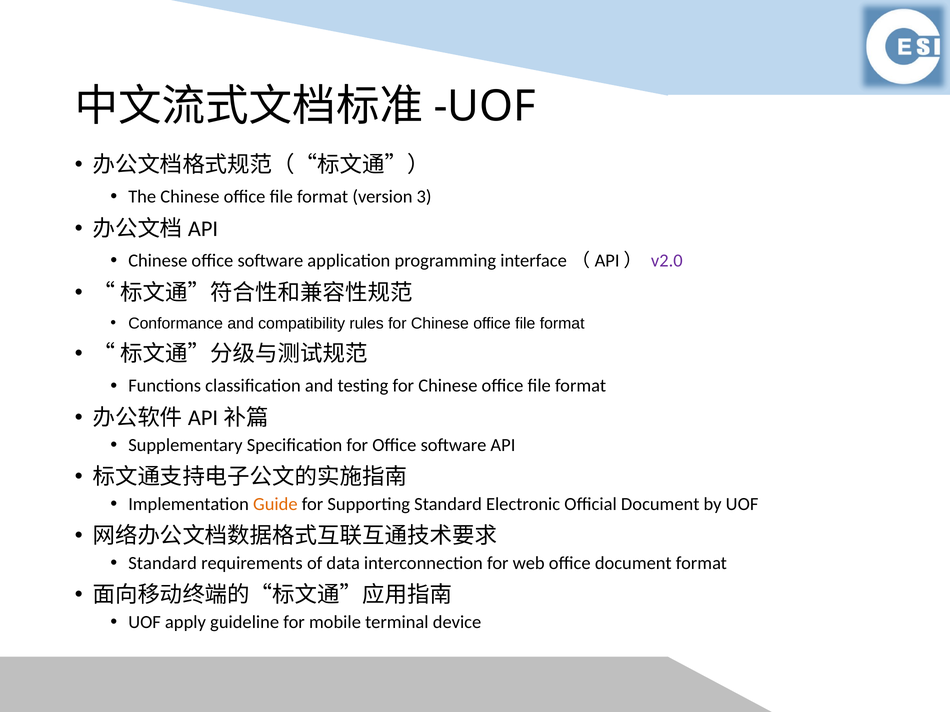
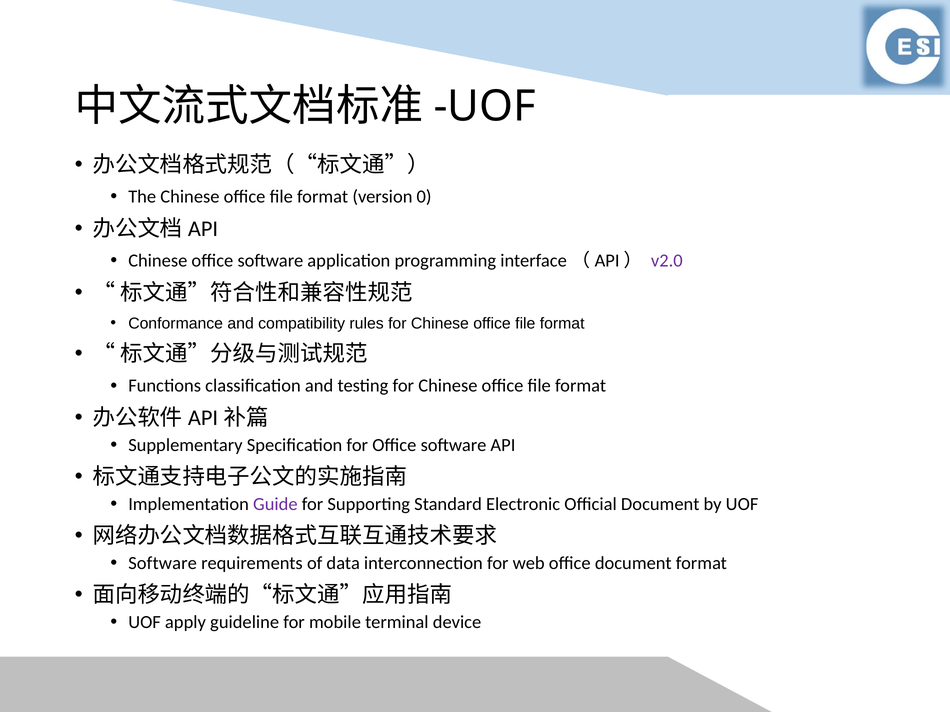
3: 3 -> 0 (424, 197)
Guide colour: orange -> purple (275, 504)
Standard: Standard -> Software (163, 563)
